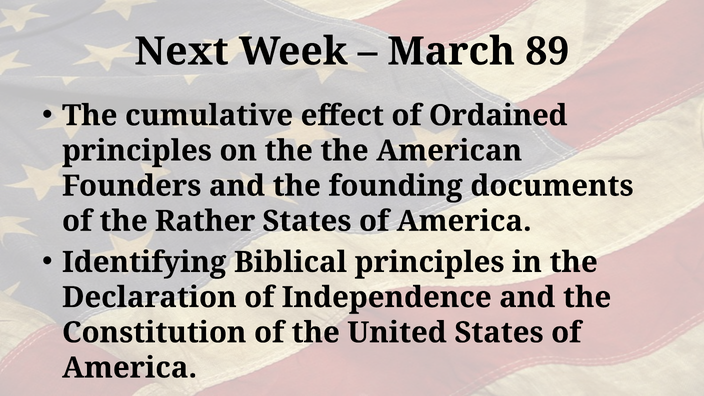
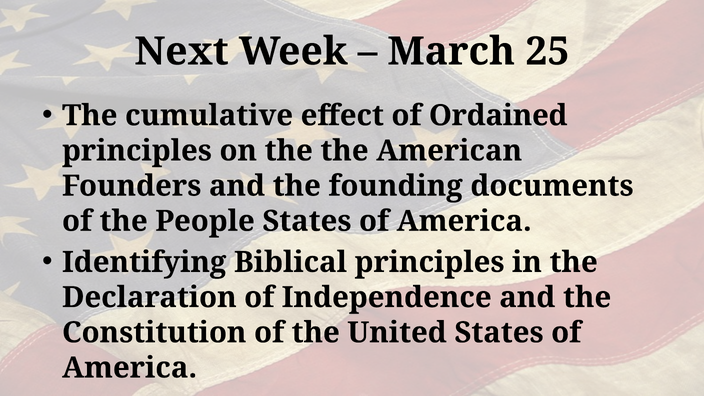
89: 89 -> 25 (547, 52)
Rather: Rather -> People (205, 221)
